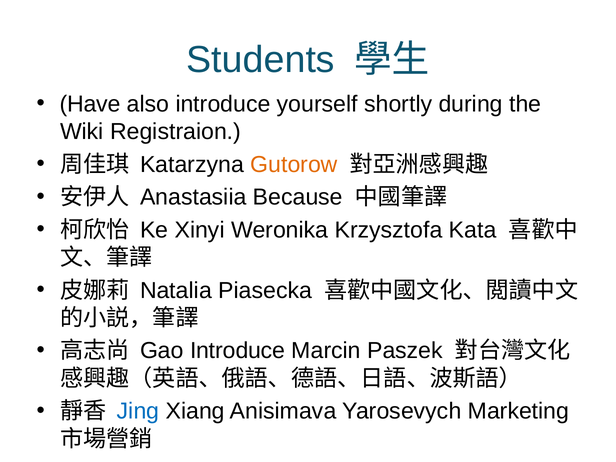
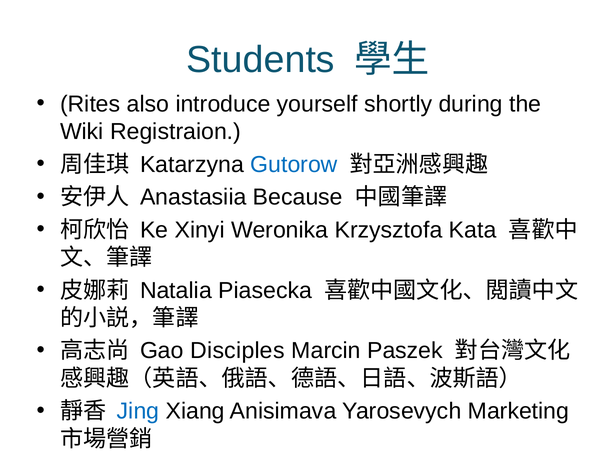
Have: Have -> Rites (90, 104)
Gutorow colour: orange -> blue (294, 164)
Gao Introduce: Introduce -> Disciples (237, 351)
